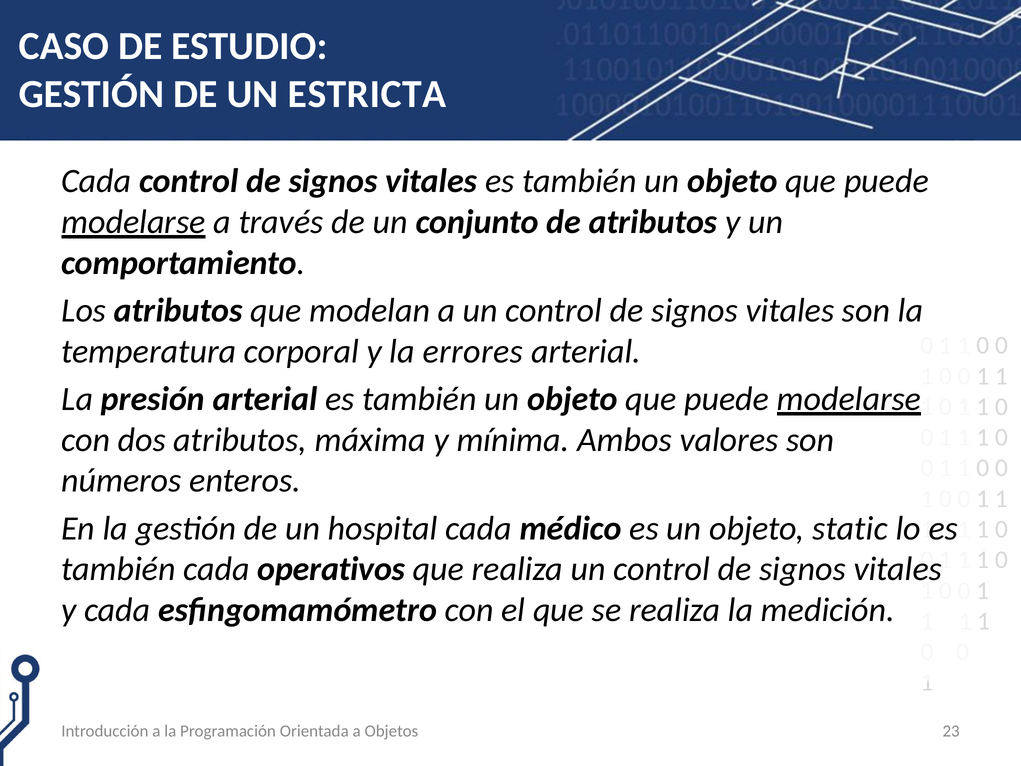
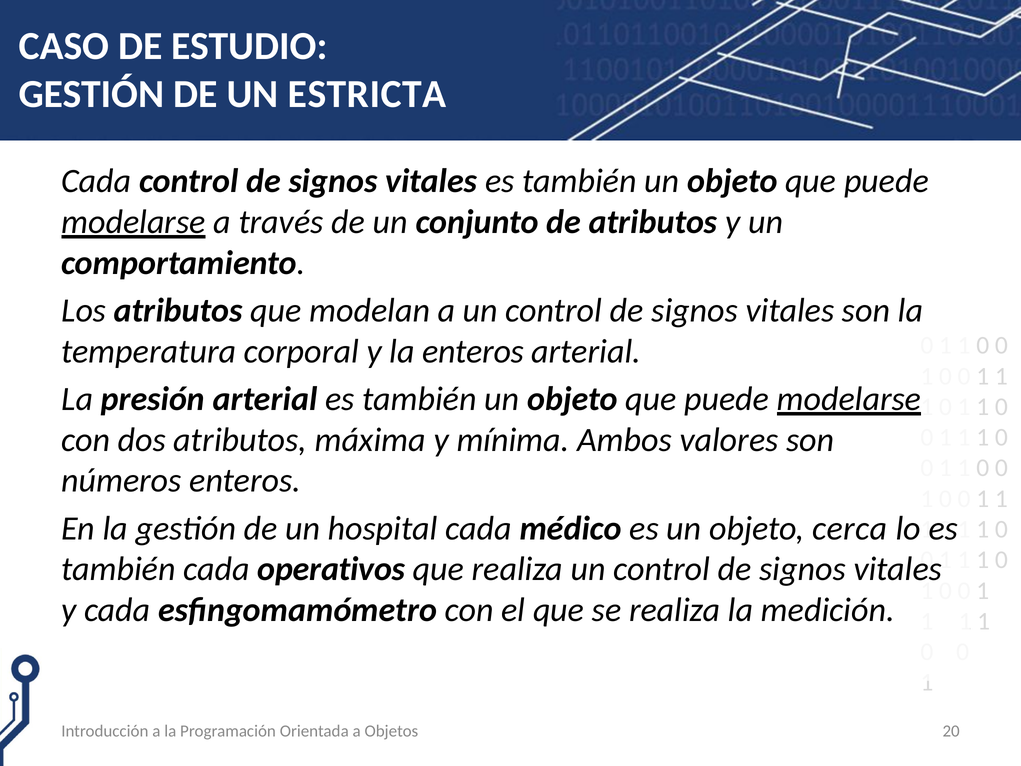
la errores: errores -> enteros (473, 351)
static: static -> cerca (850, 528)
23: 23 -> 20 (951, 731)
